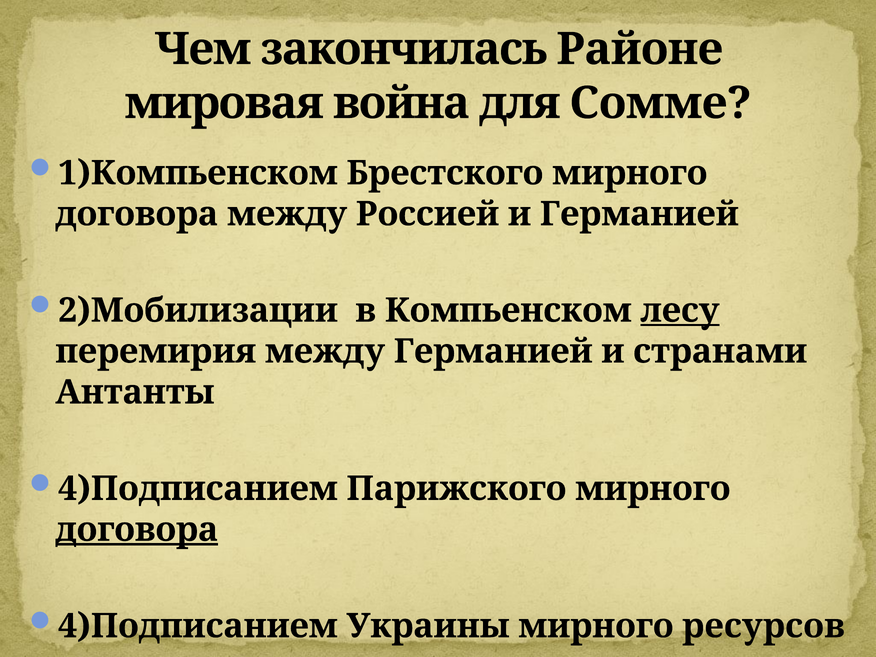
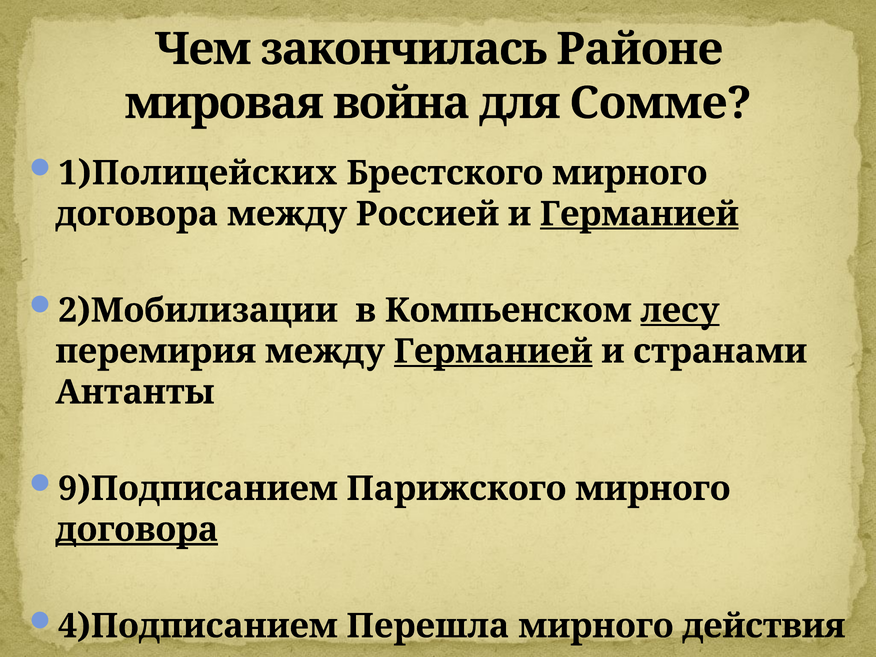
1)Компьенском: 1)Компьенском -> 1)Полицейских (198, 173)
Германией underline: none -> present (639, 214)
Германией underline: none -> present (493, 351)
4)Подписанием: 4)Подписанием -> 9)Подписанием (198, 489)
Украины: Украины -> Перешла (428, 626)
ресурсов: ресурсов -> действия (764, 626)
